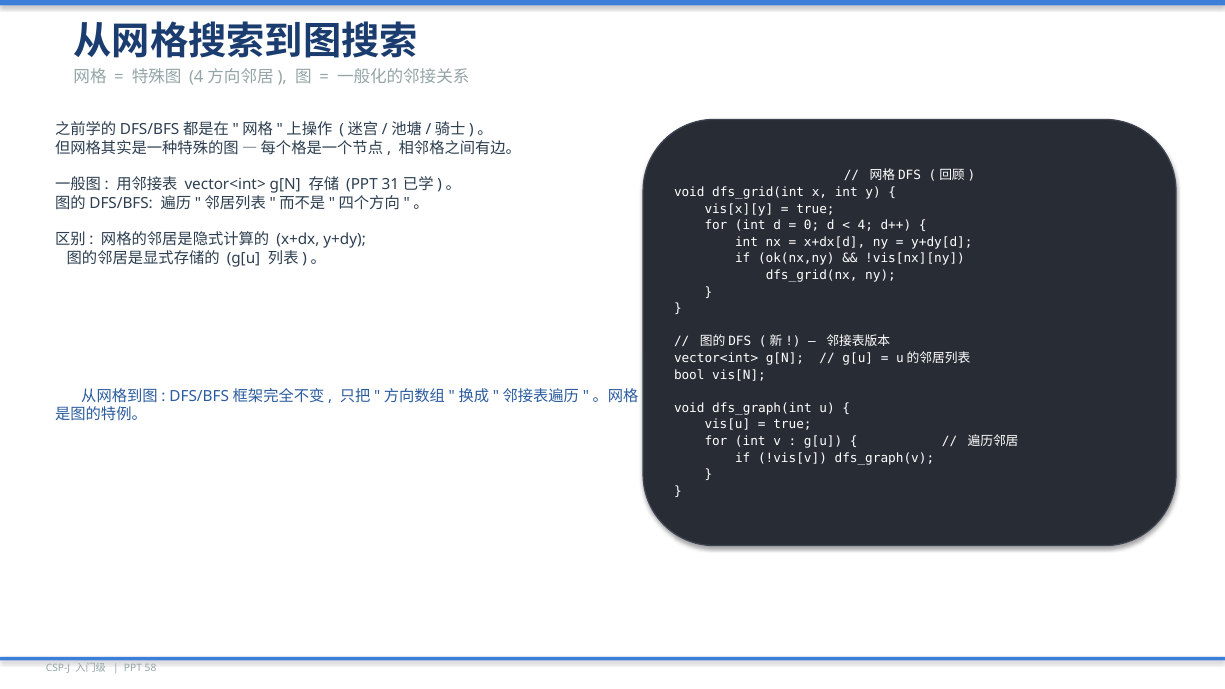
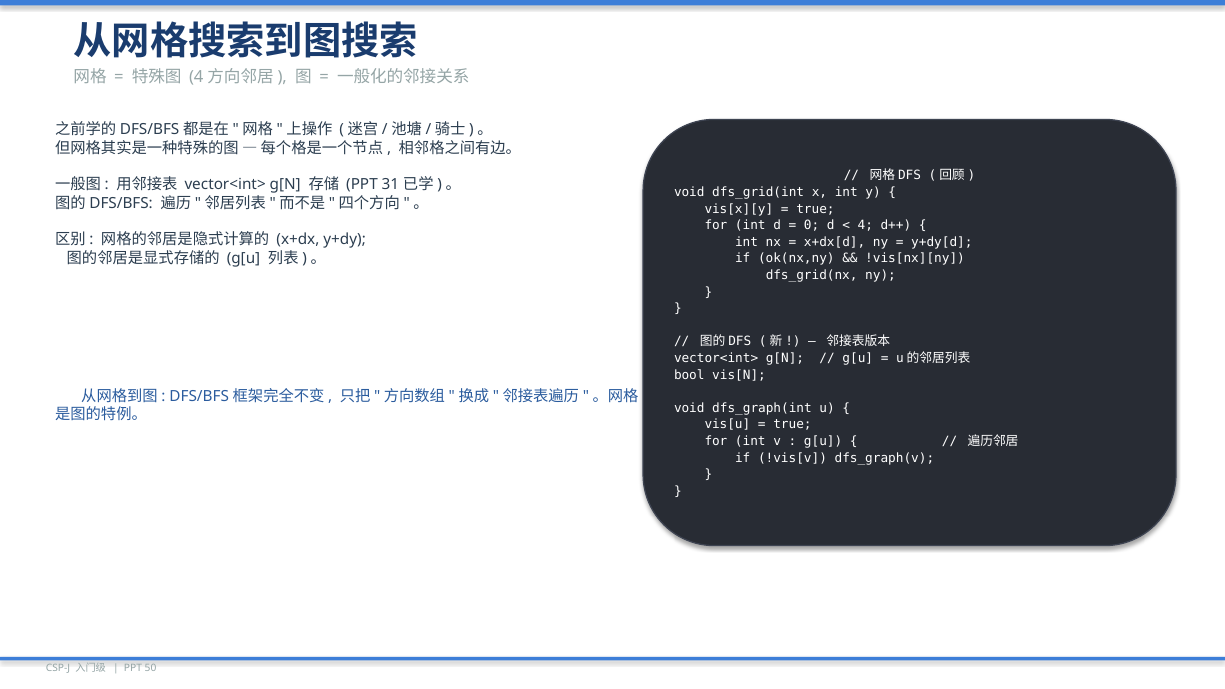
58: 58 -> 50 (151, 668)
